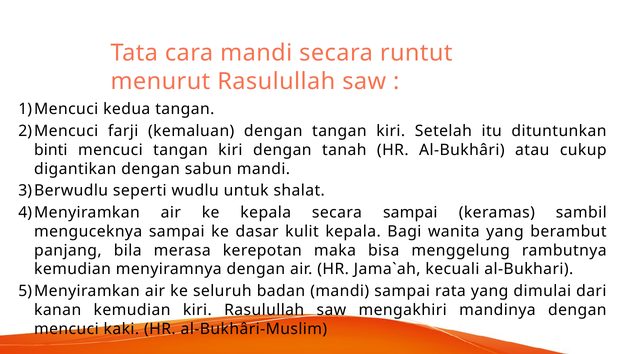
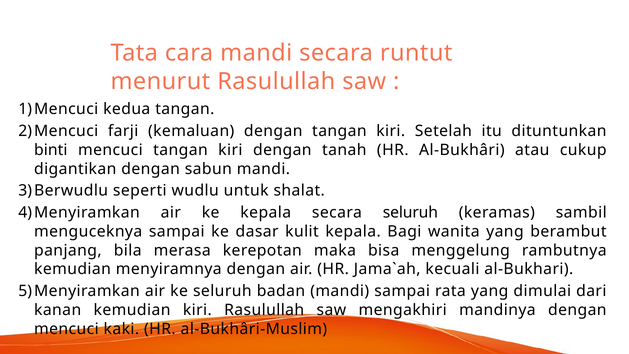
secara sampai: sampai -> seluruh (410, 213)
